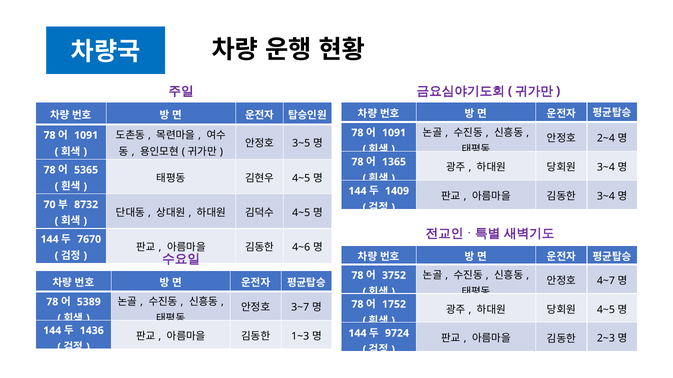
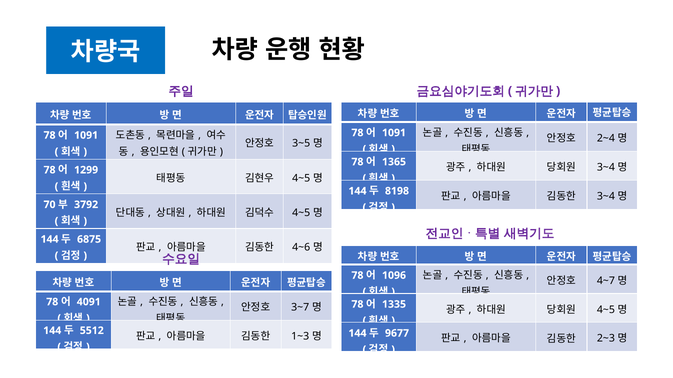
5365: 5365 -> 1299 (86, 170)
1409: 1409 -> 8198 (397, 191)
8732: 8732 -> 3792 (86, 205)
7670: 7670 -> 6875 (89, 240)
3752: 3752 -> 1096 (394, 276)
5389: 5389 -> 4091 (89, 302)
1752: 1752 -> 1335 (394, 305)
1436: 1436 -> 5512 (92, 331)
9724: 9724 -> 9677 (397, 334)
